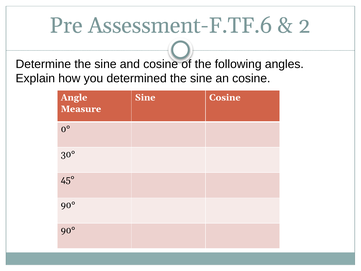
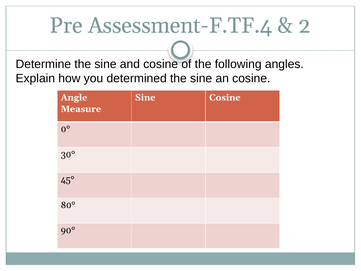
Assessment-F.TF.6: Assessment-F.TF.6 -> Assessment-F.TF.4 (180, 26)
90°: 90° -> 80° (68, 205)
